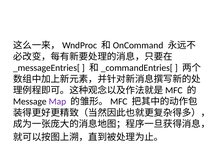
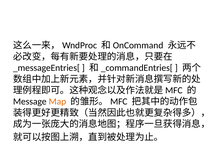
Map colour: purple -> orange (57, 102)
